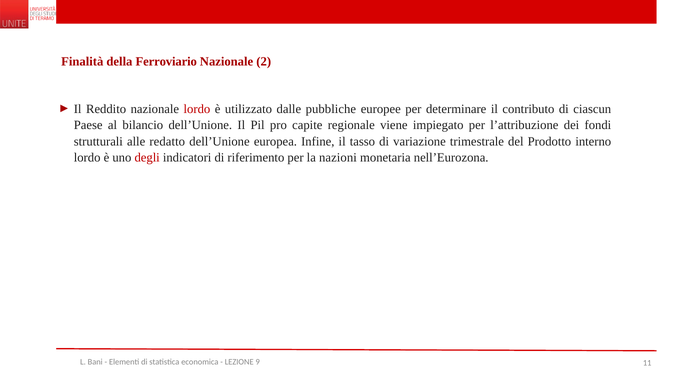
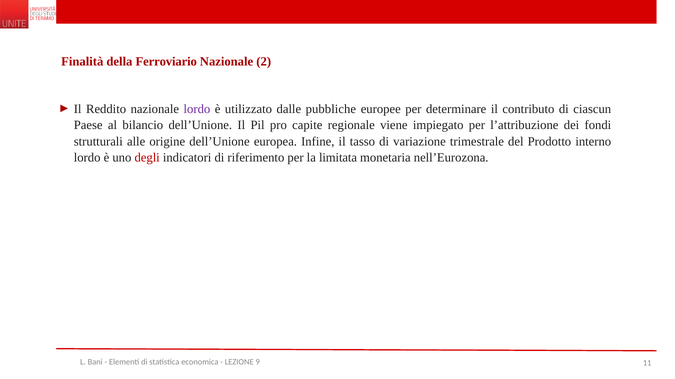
lordo colour: red -> purple (197, 109)
redatto: redatto -> origine (167, 142)
nazioni: nazioni -> limitata (338, 158)
